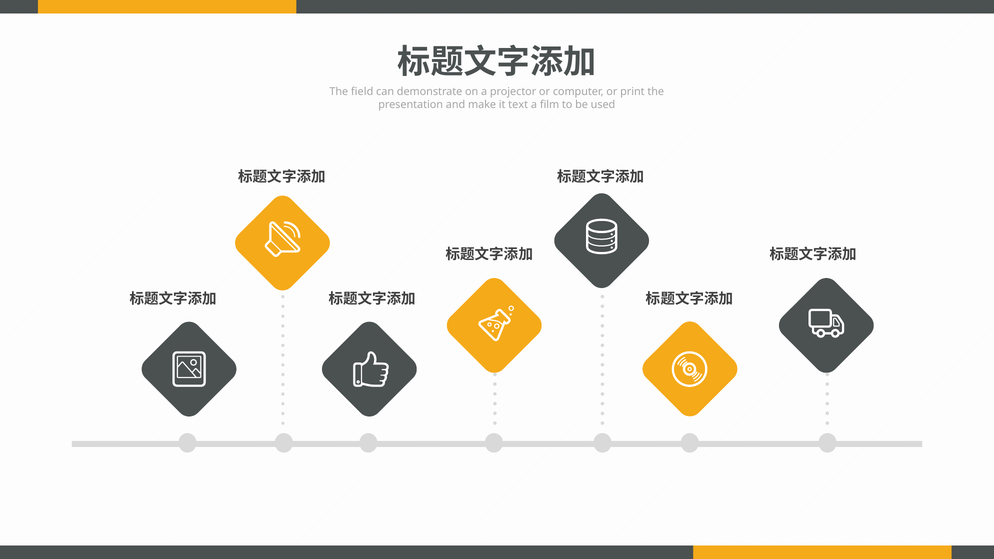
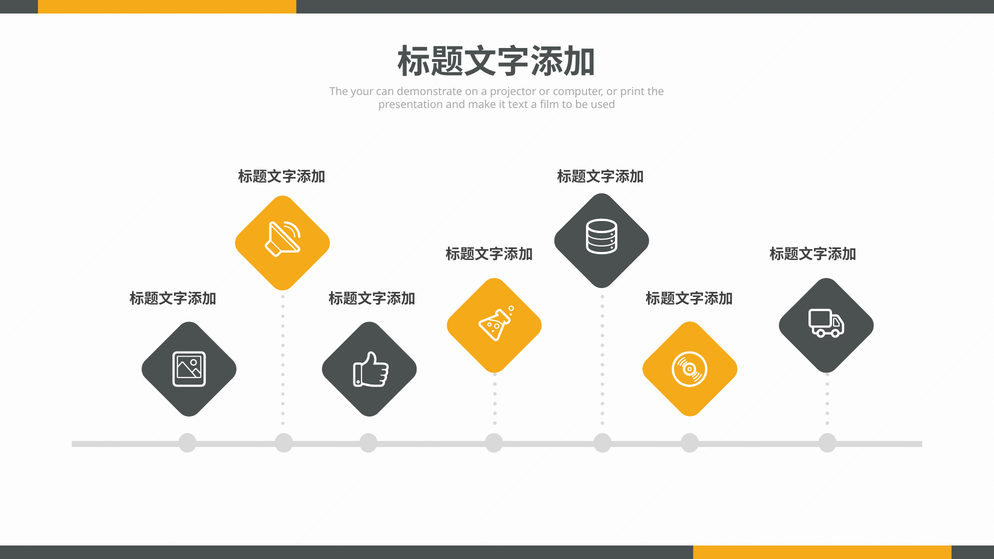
field: field -> your (362, 92)
